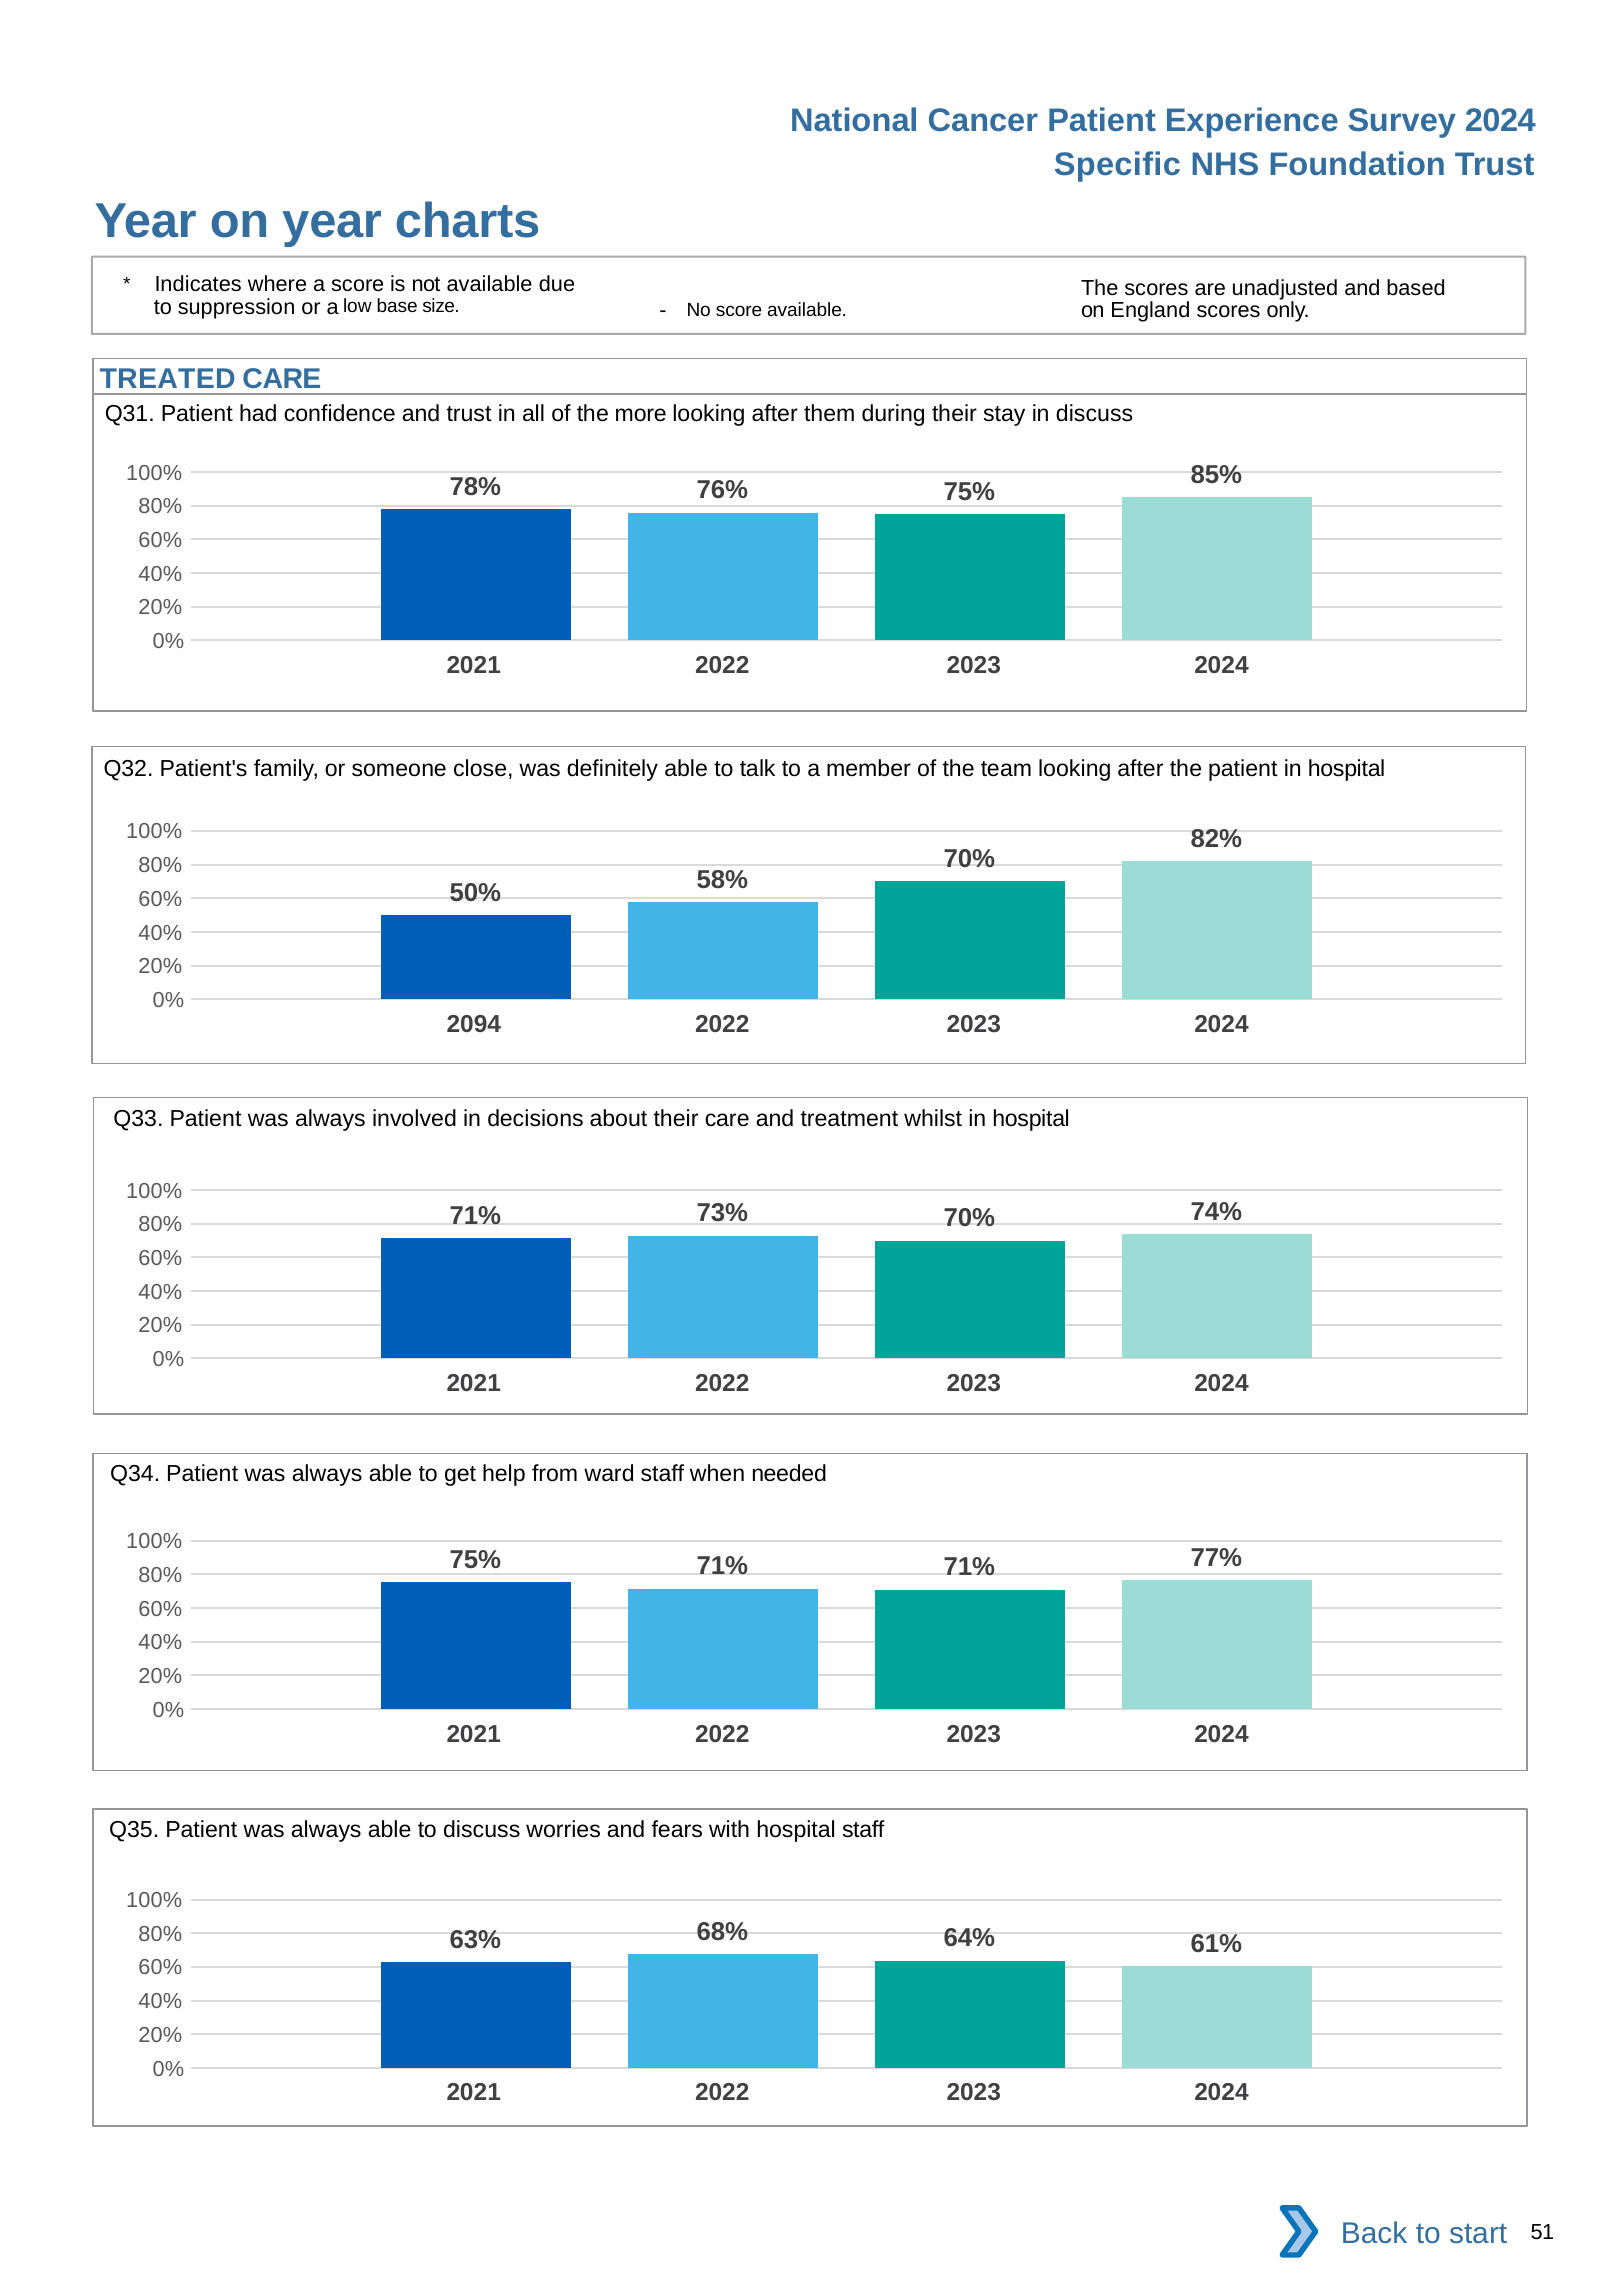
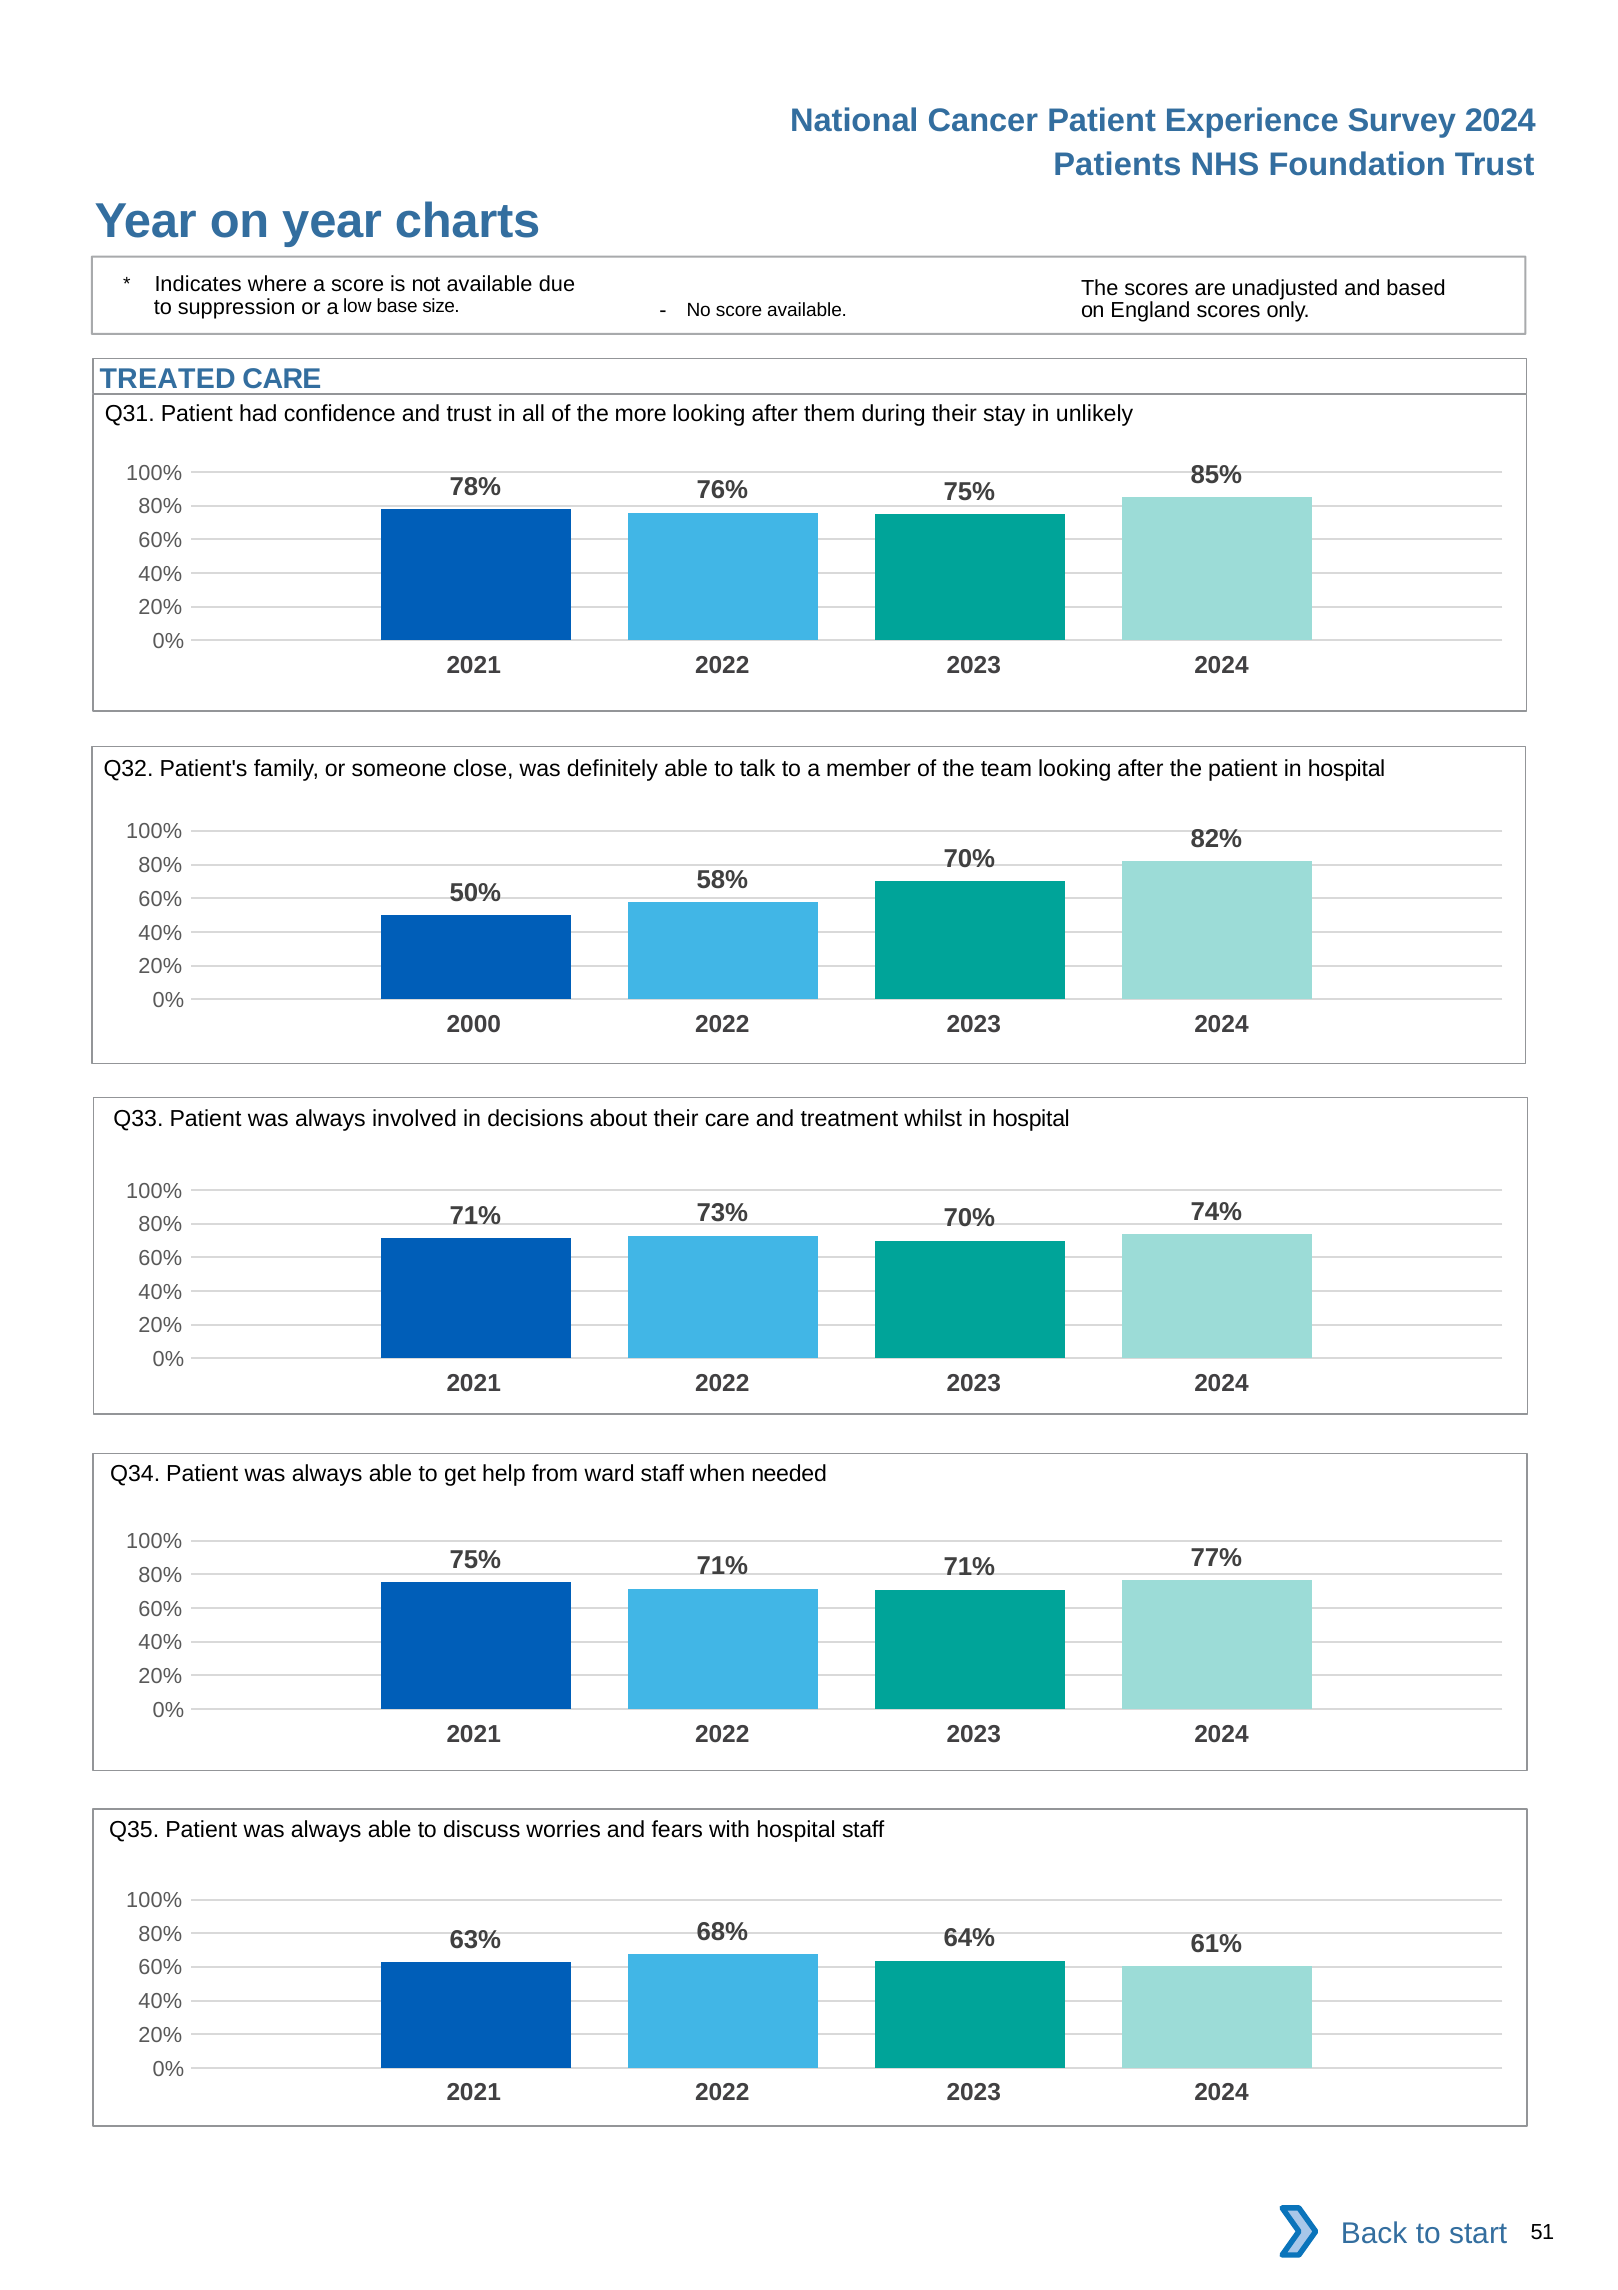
Specific: Specific -> Patients (1117, 165)
in discuss: discuss -> unlikely (1095, 413)
2094: 2094 -> 2000 (474, 1024)
